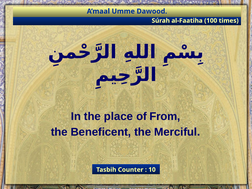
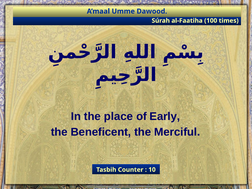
From: From -> Early (165, 116)
